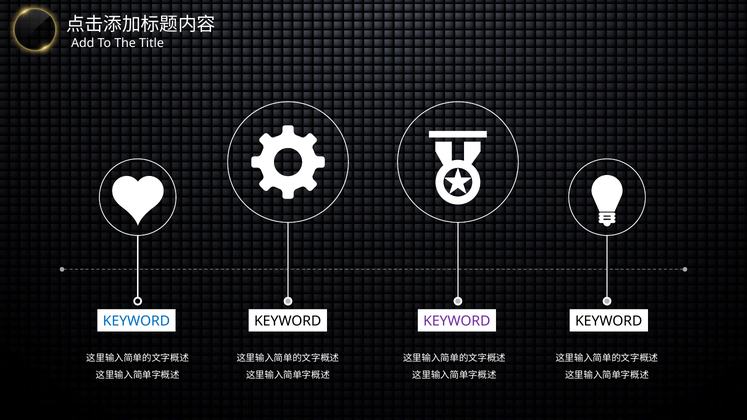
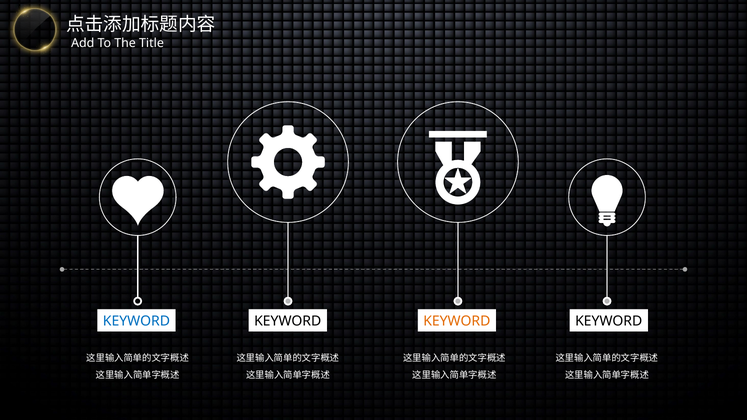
KEYWORD colour: purple -> orange (457, 321)
